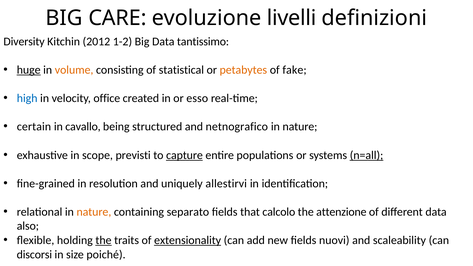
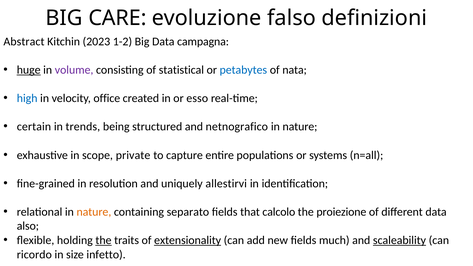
livelli: livelli -> falso (291, 18)
Diversity: Diversity -> Abstract (24, 42)
2012: 2012 -> 2023 (96, 42)
tantissimo: tantissimo -> campagna (203, 42)
volume colour: orange -> purple (74, 70)
petabytes colour: orange -> blue (243, 70)
fake: fake -> nata (295, 70)
cavallo: cavallo -> trends (83, 127)
previsti: previsti -> private (133, 155)
capture underline: present -> none (184, 155)
n=all underline: present -> none (367, 155)
attenzione: attenzione -> proiezione (341, 212)
nuovi: nuovi -> much (334, 240)
scaleability underline: none -> present (399, 240)
discorsi: discorsi -> ricordo (34, 254)
poiché: poiché -> infetto (106, 254)
